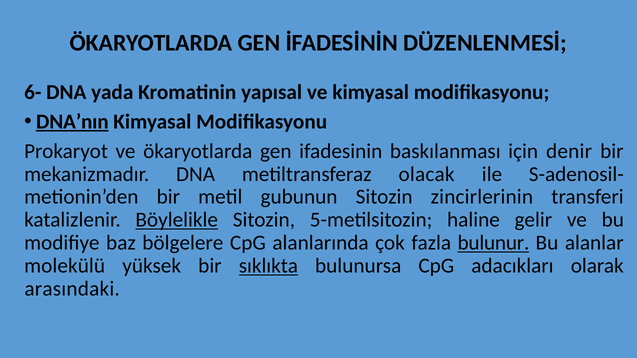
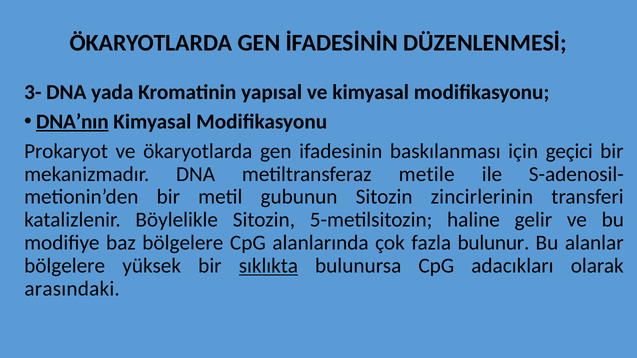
6-: 6- -> 3- (33, 92)
denir: denir -> geçici (569, 151)
olacak: olacak -> metile (427, 174)
Böylelikle underline: present -> none (177, 220)
bulunur underline: present -> none (493, 243)
molekülü: molekülü -> bölgelere (65, 266)
